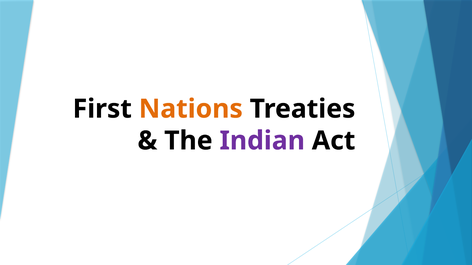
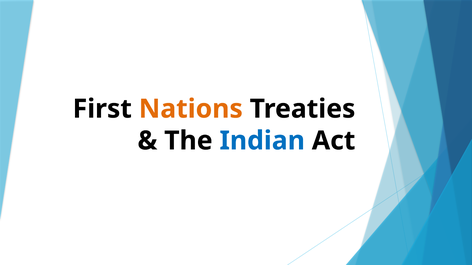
Indian colour: purple -> blue (262, 141)
